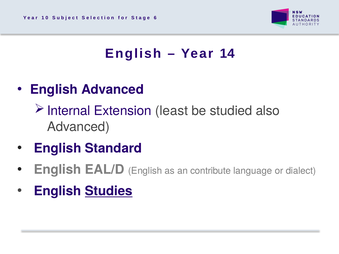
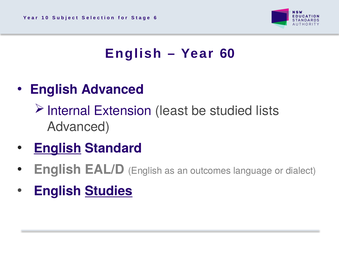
14: 14 -> 60 (227, 54)
also: also -> lists (268, 111)
English underline: none -> present (58, 148)
contribute: contribute -> outcomes (211, 171)
